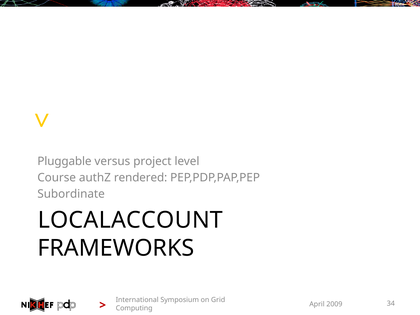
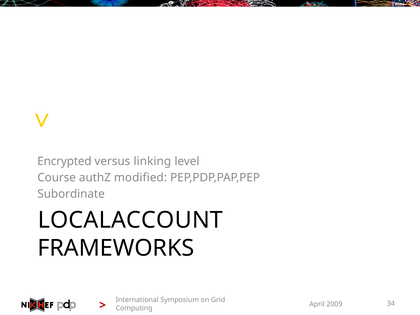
Pluggable: Pluggable -> Encrypted (64, 161)
project: project -> linking (152, 161)
rendered: rendered -> modified (140, 178)
